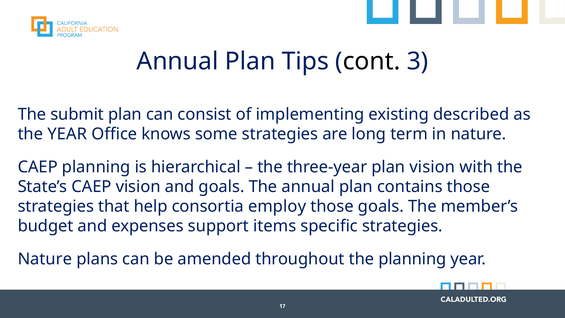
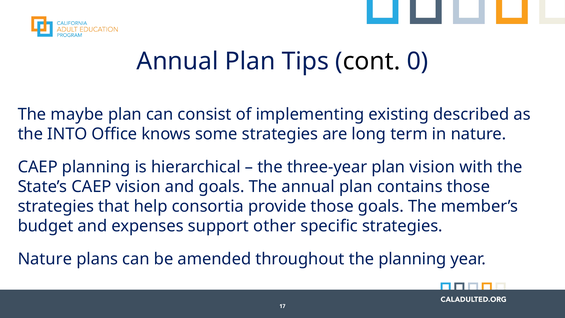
3: 3 -> 0 (418, 61)
submit: submit -> maybe (77, 114)
the YEAR: YEAR -> INTO (67, 134)
employ: employ -> provide (277, 206)
items: items -> other (275, 226)
